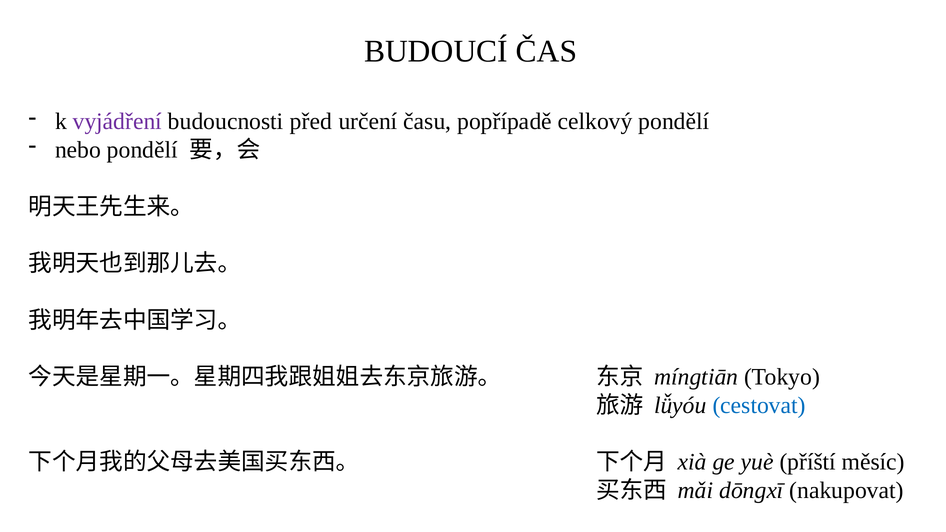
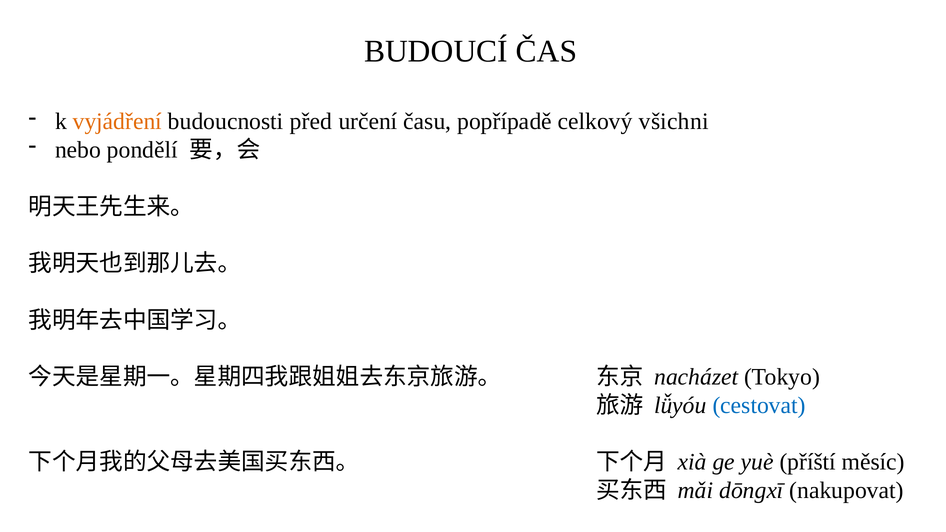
vyjádření colour: purple -> orange (117, 122)
celkový pondělí: pondělí -> všichni (674, 122)
míngtiān: míngtiān -> nacházet (696, 377)
